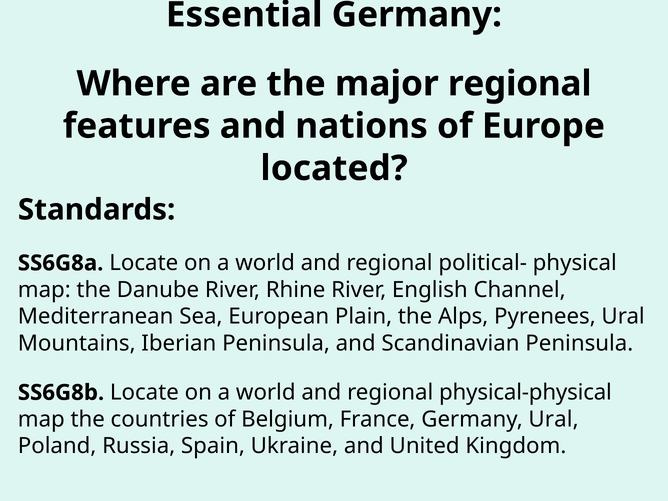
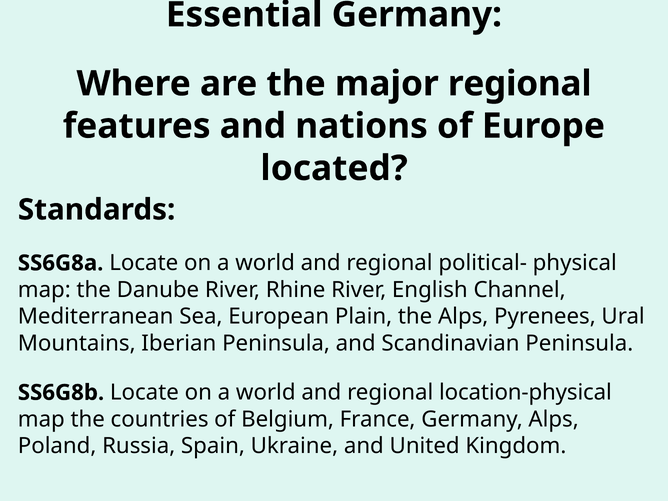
physical-physical: physical-physical -> location-physical (525, 393)
Germany Ural: Ural -> Alps (554, 419)
